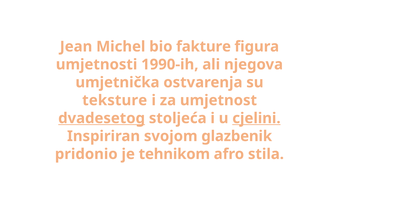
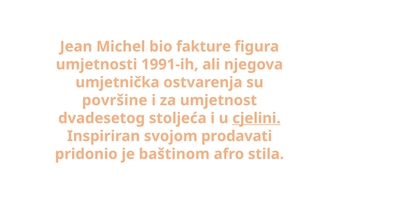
1990-ih: 1990-ih -> 1991-ih (170, 64)
teksture: teksture -> površine (115, 100)
dvadesetog underline: present -> none (102, 118)
glazbenik: glazbenik -> prodavati (237, 136)
tehnikom: tehnikom -> baštinom (174, 154)
